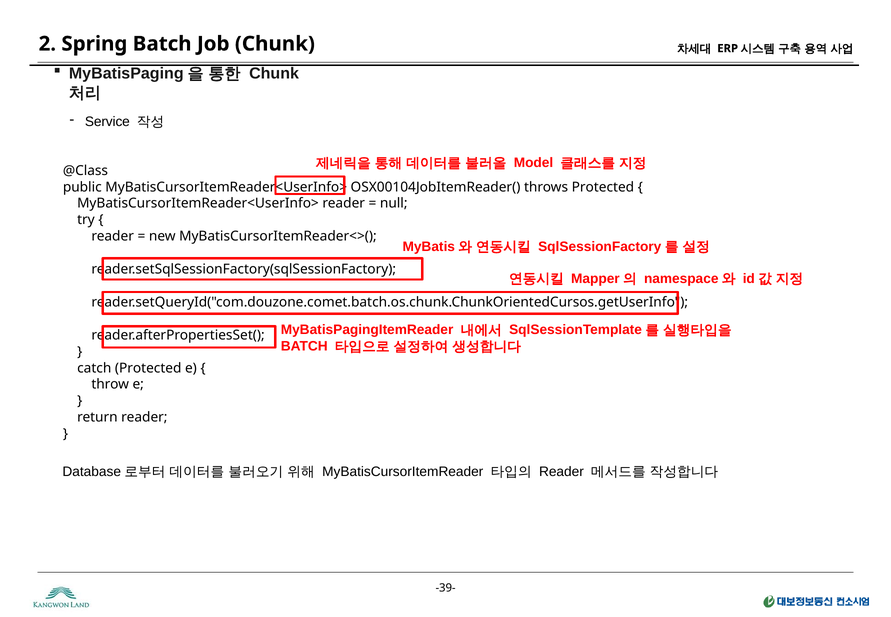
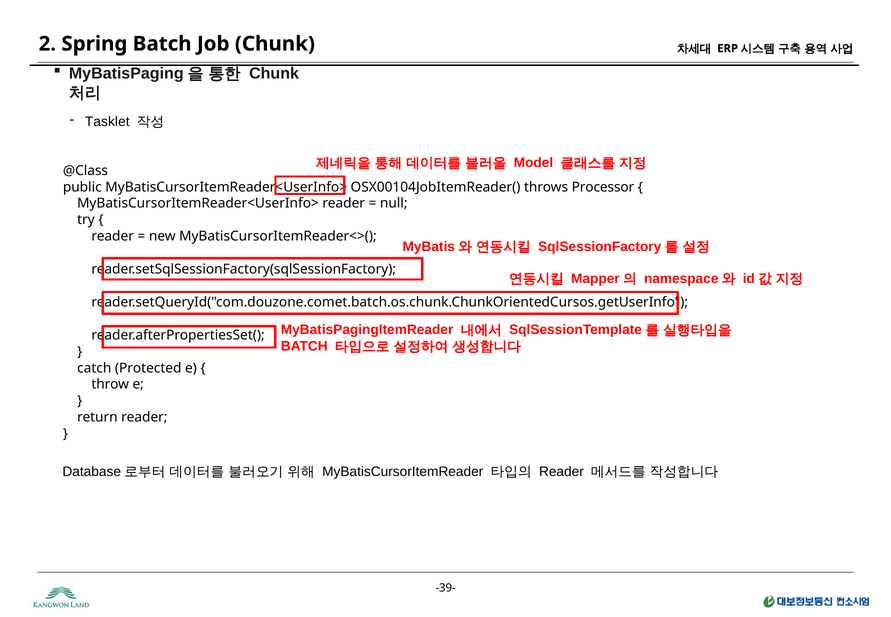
Service: Service -> Tasklet (107, 122)
throws Protected: Protected -> Processor (603, 187)
